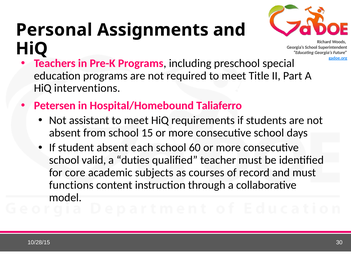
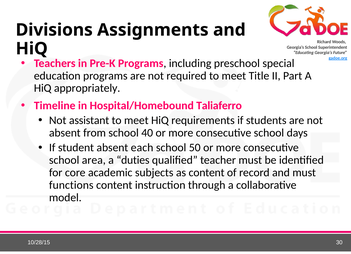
Personal: Personal -> Divisions (54, 30)
interventions: interventions -> appropriately (87, 88)
Petersen: Petersen -> Timeline (55, 105)
15: 15 -> 40 (147, 133)
60: 60 -> 50 (195, 148)
valid: valid -> area (94, 160)
as courses: courses -> content (207, 173)
